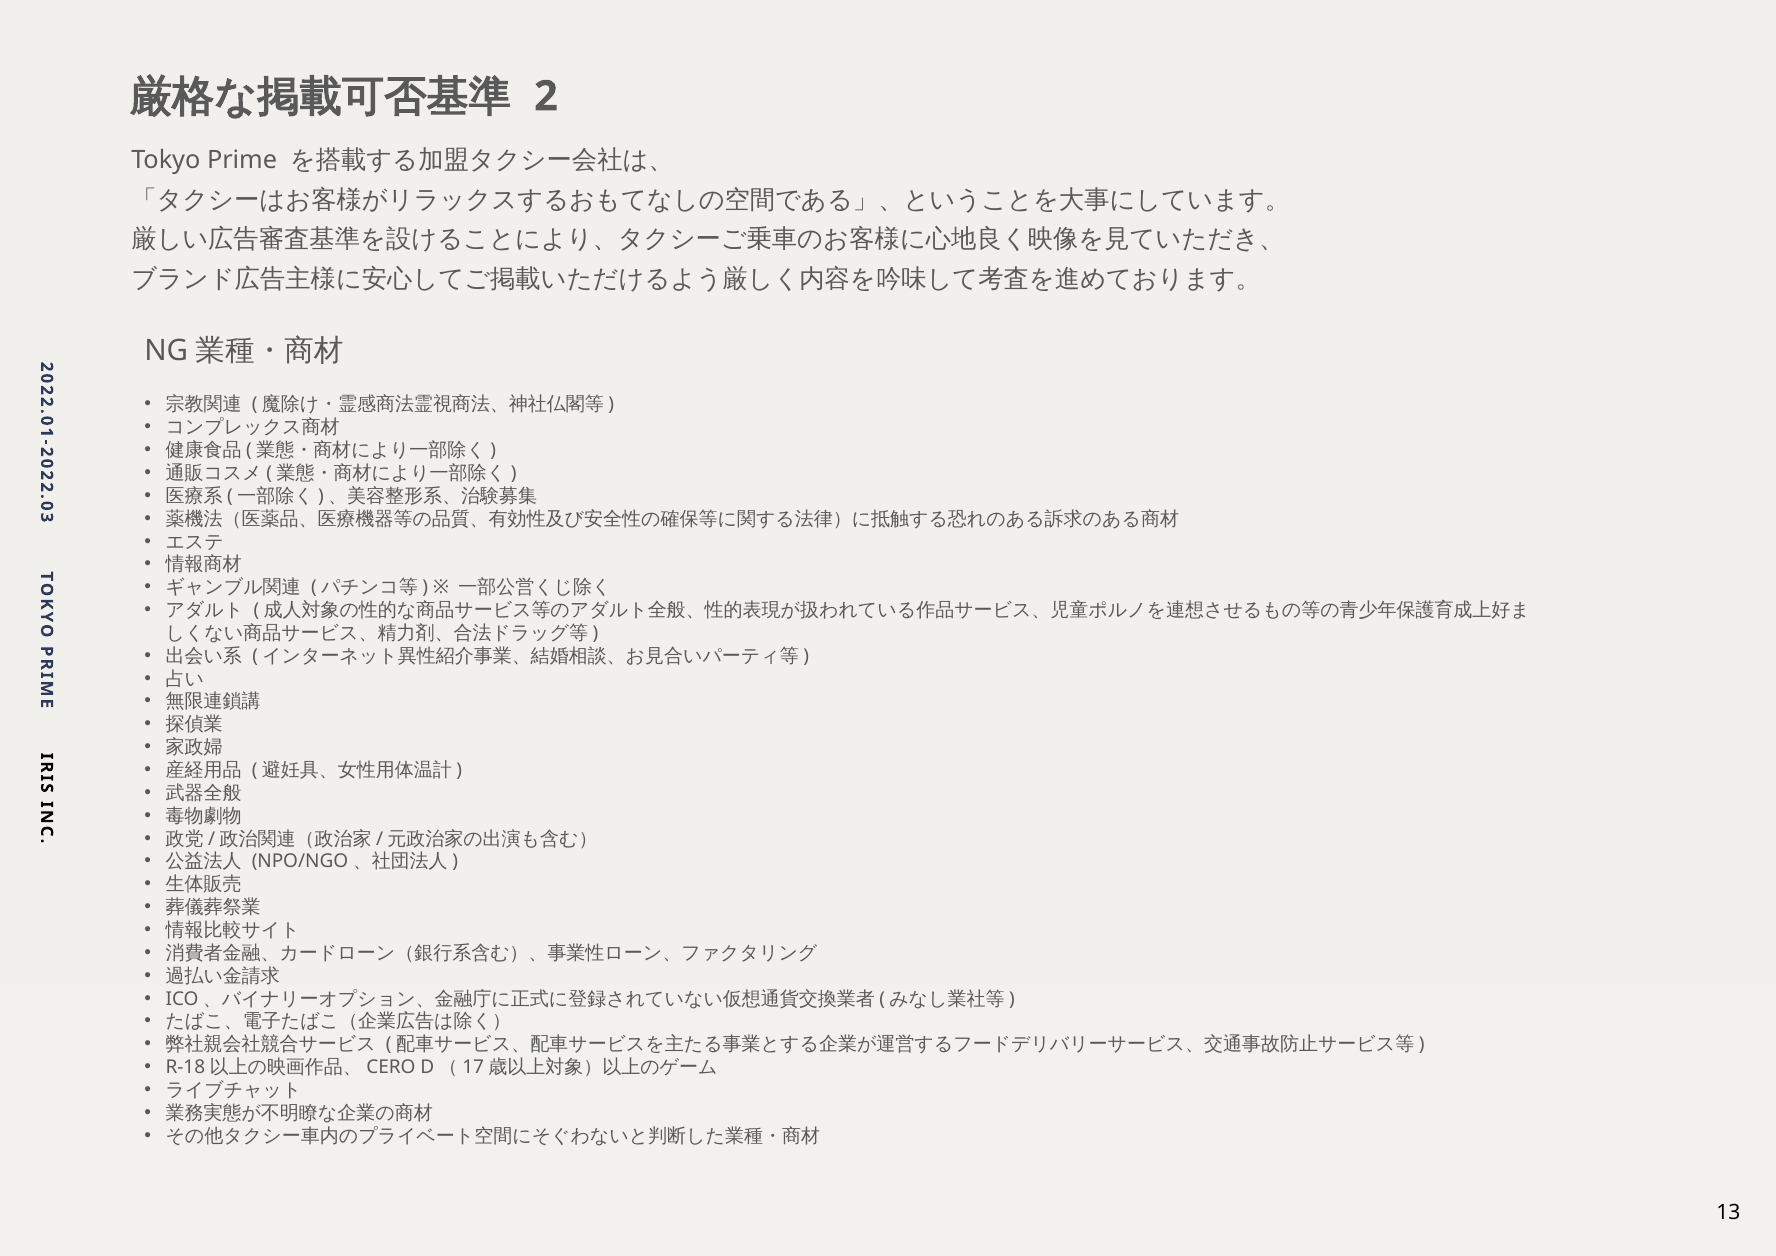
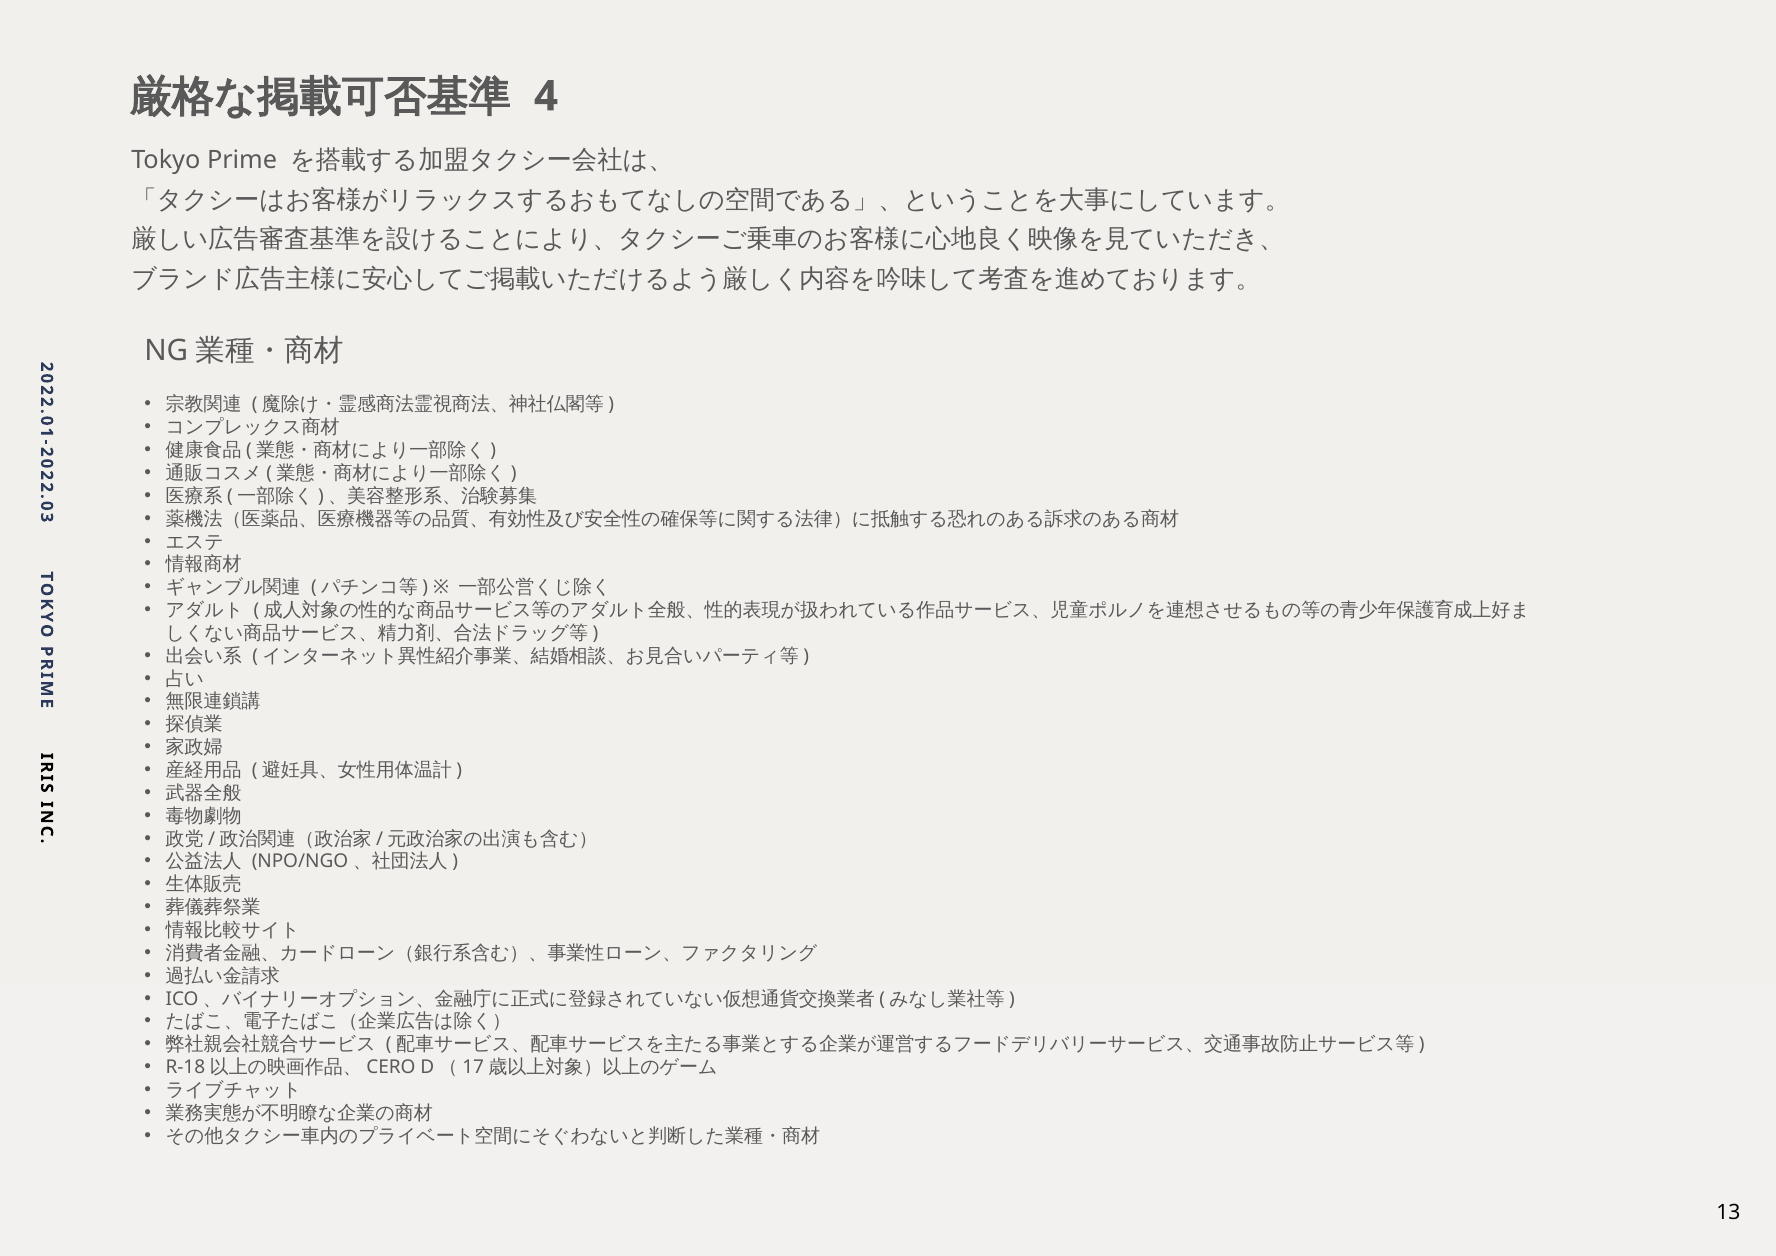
2: 2 -> 4 (546, 96)
